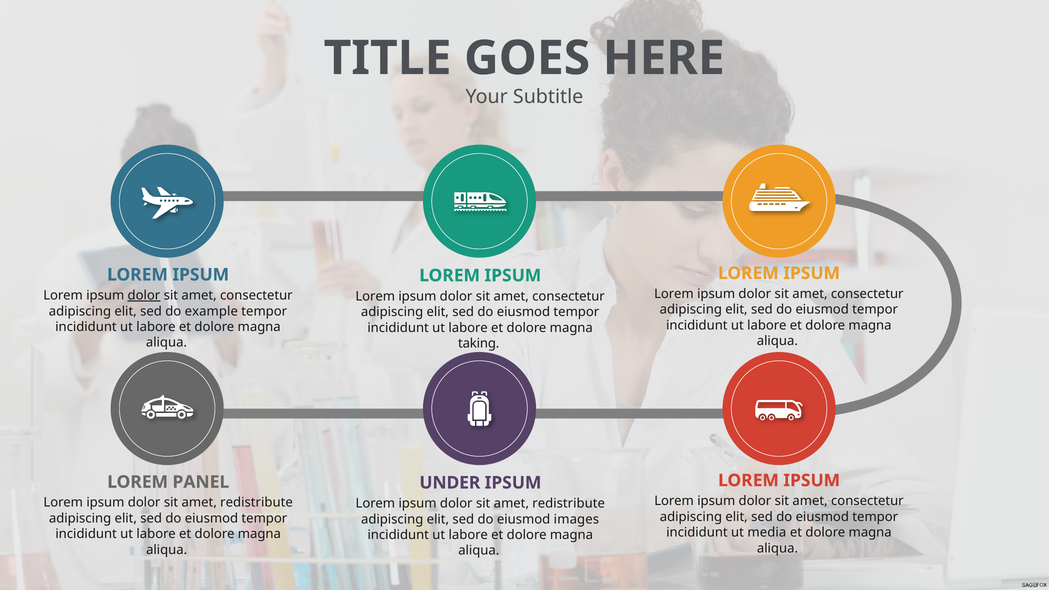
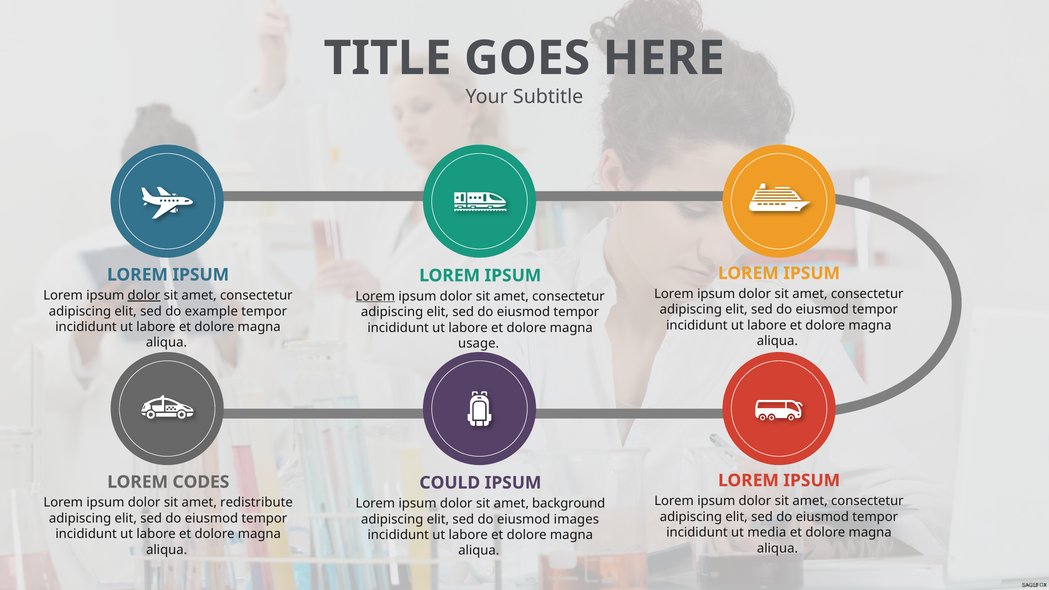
Lorem underline: none -> present (375, 296)
taking: taking -> usage (479, 343)
PANEL: PANEL -> CODES (201, 482)
UNDER: UNDER -> COULD (450, 483)
redistribute: redistribute -> background (569, 503)
